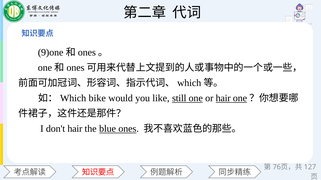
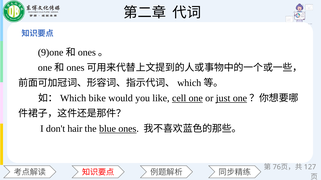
still: still -> cell (179, 98)
or hair: hair -> just (223, 98)
